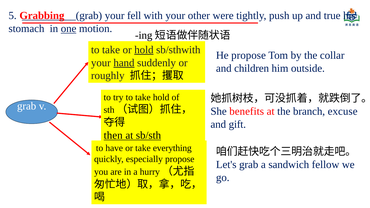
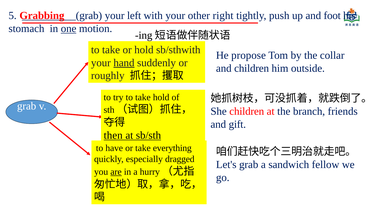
fell: fell -> left (134, 16)
were: were -> right (223, 16)
true: true -> foot (332, 16)
hold underline: present -> none (144, 50)
She benefits: benefits -> children (247, 111)
excuse: excuse -> friends (343, 111)
especially propose: propose -> dragged (180, 159)
are underline: none -> present (116, 172)
